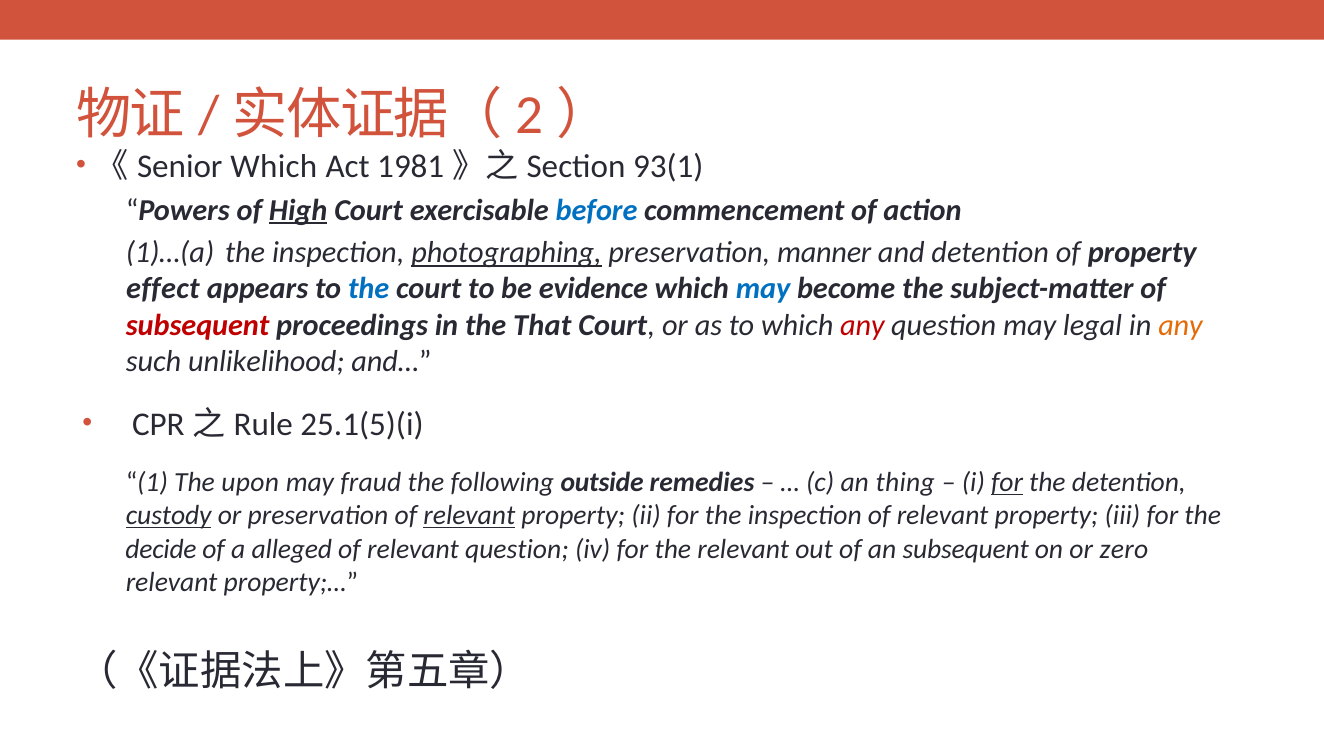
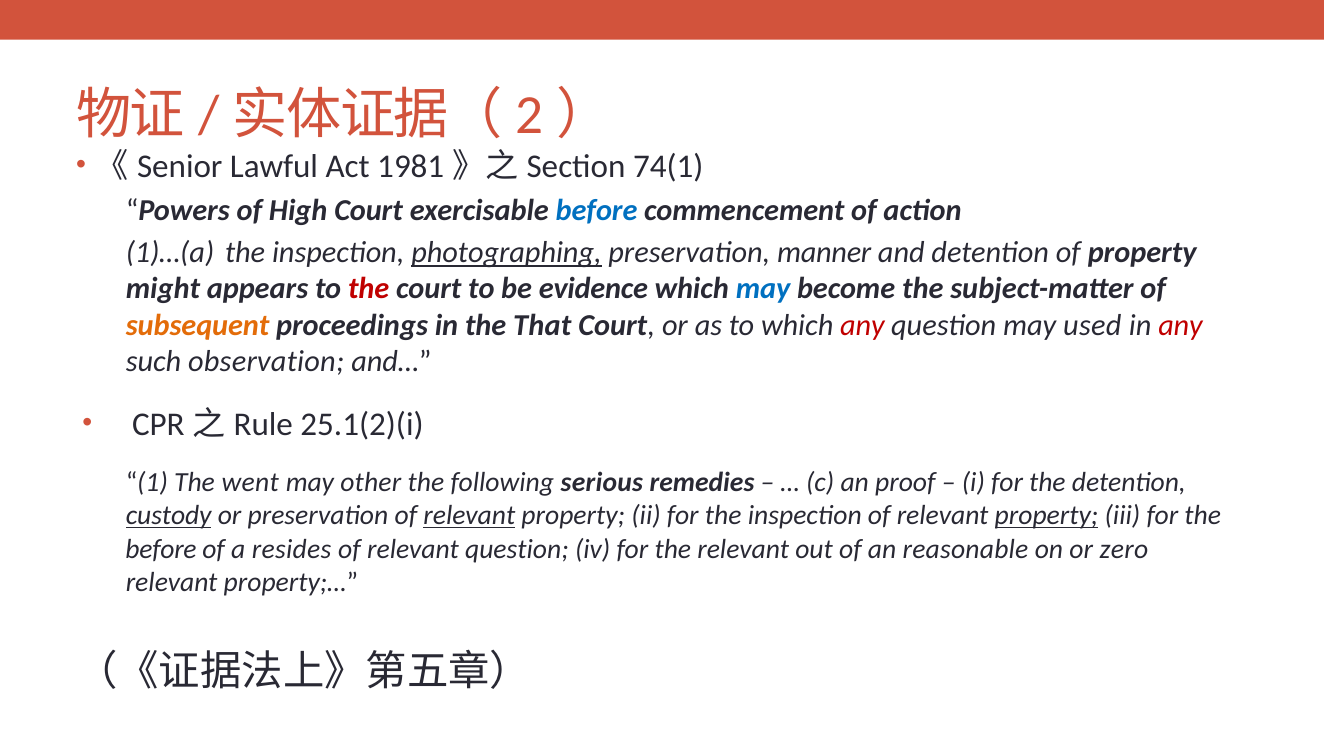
《Senior Which: Which -> Lawful (274, 166)
93(1: 93(1 -> 74(1 (668, 166)
High underline: present -> none (298, 210)
effect: effect -> might (163, 289)
the colour: blue -> red (369, 289)
subsequent colour: red -> orange (198, 325)
legal: legal -> used (1092, 325)
any colour: orange -> red (1180, 325)
unlikelihood: unlikelihood -> observation (266, 362)
25.1(5)(i: 25.1(5)(i -> 25.1(2)(i (362, 424)
upon: upon -> went (250, 482)
fraud: fraud -> other (371, 482)
outside: outside -> serious (602, 482)
thing: thing -> proof (905, 482)
for underline: present -> none (1007, 482)
property underline: none -> present (1046, 516)
decide: decide -> before (161, 549)
alleged: alleged -> resides (292, 549)
an subsequent: subsequent -> reasonable (966, 549)
